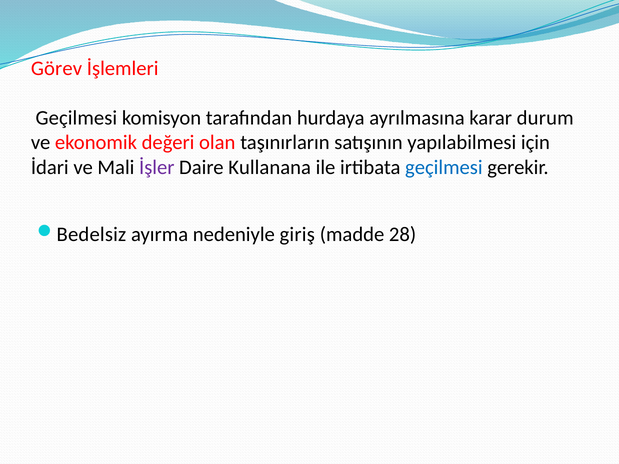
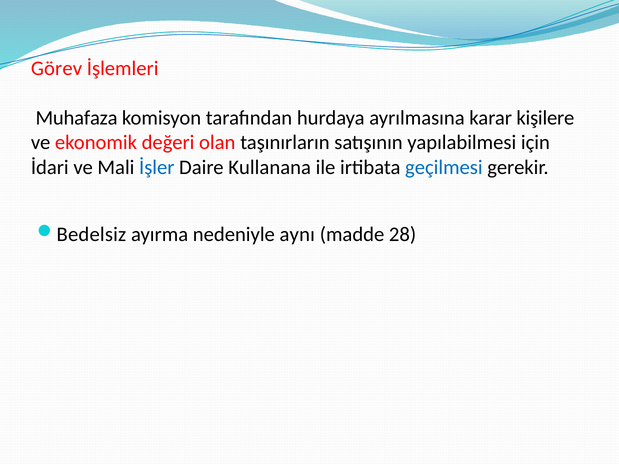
Geçilmesi: Geçilmesi -> Muhafaza (77, 118)
durum: durum -> kişilere (545, 118)
İşler colour: purple -> blue (157, 167)
giriş: giriş -> aynı (297, 235)
